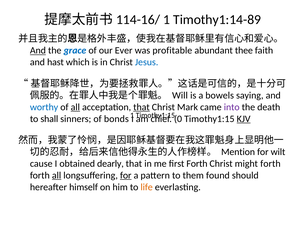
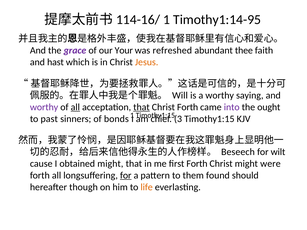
Timothy1:14-89: Timothy1:14-89 -> Timothy1:14-95 (217, 20)
And underline: present -> none (38, 51)
grace colour: blue -> purple (75, 51)
Ever: Ever -> Your (124, 51)
profitable: profitable -> refreshed (172, 51)
Jesus colour: blue -> orange (147, 62)
a bowels: bowels -> worthy (220, 95)
worthy colour: blue -> purple (44, 107)
Christ Mark: Mark -> Forth (188, 107)
death: death -> ought (269, 107)
shall: shall -> past (49, 119)
0: 0 -> 3 (178, 119)
KJV underline: present -> none (244, 119)
Mention: Mention -> Beseech (238, 152)
obtained dearly: dearly -> might (110, 164)
might forth: forth -> were (270, 164)
all underline: present -> none (57, 176)
himself: himself -> though (83, 187)
